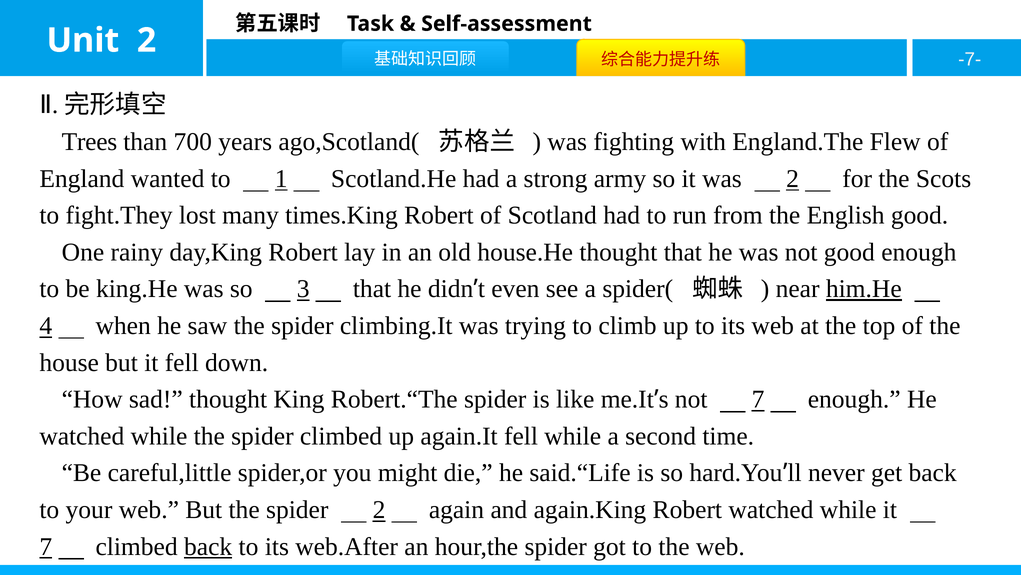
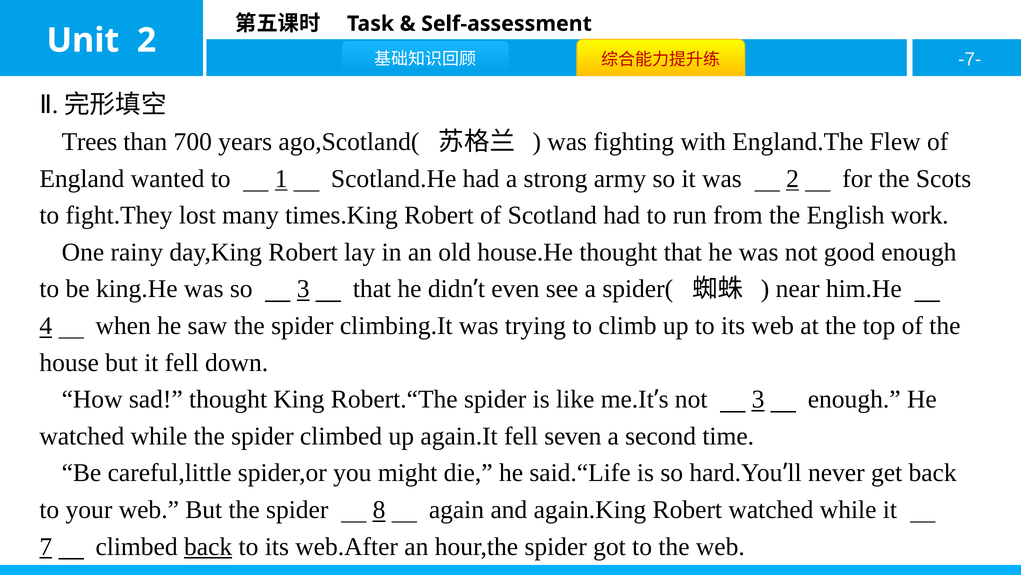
English good: good -> work (920, 215)
him.He underline: present -> none (864, 289)
not 7: 7 -> 3 (758, 399)
fell while: while -> seven (573, 436)
spider 2: 2 -> 8 (379, 509)
